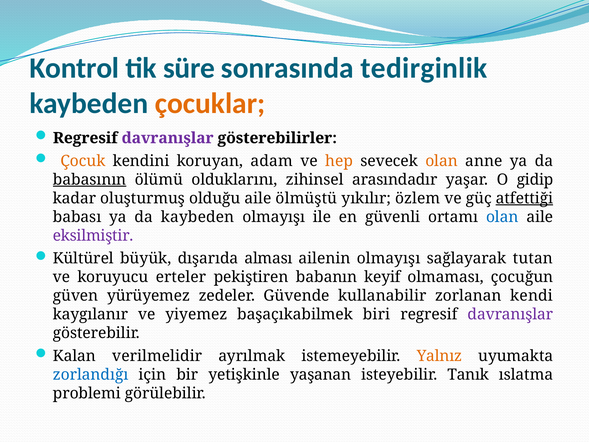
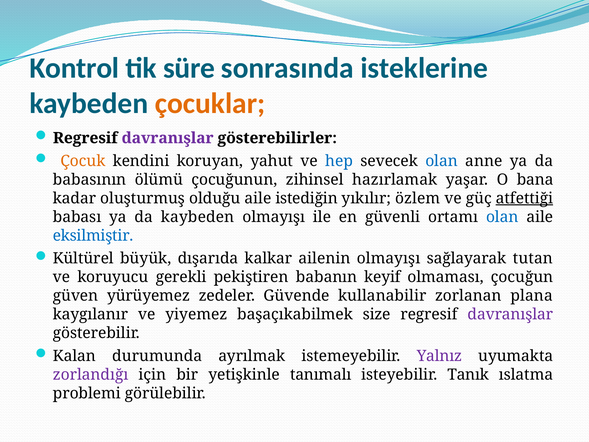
tedirginlik: tedirginlik -> isteklerine (424, 68)
adam: adam -> yahut (272, 161)
hep colour: orange -> blue (339, 161)
olan colour: orange -> blue (442, 161)
babasının underline: present -> none (90, 180)
olduklarını: olduklarını -> çocuğunun (234, 180)
arasındadır: arasındadır -> hazırlamak (395, 180)
gidip: gidip -> bana (535, 180)
ölmüştü: ölmüştü -> istediğin (307, 198)
eksilmiştir colour: purple -> blue (93, 235)
alması: alması -> kalkar (268, 258)
erteler: erteler -> gerekli (181, 277)
kendi: kendi -> plana (532, 296)
biri: biri -> size (377, 314)
verilmelidir: verilmelidir -> durumunda (157, 356)
Yalnız colour: orange -> purple (439, 356)
zorlandığı colour: blue -> purple (91, 374)
yaşanan: yaşanan -> tanımalı (321, 374)
